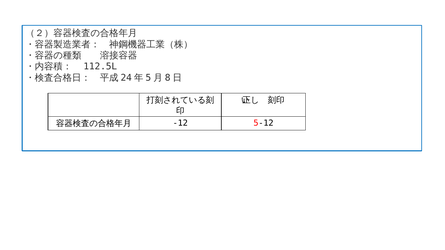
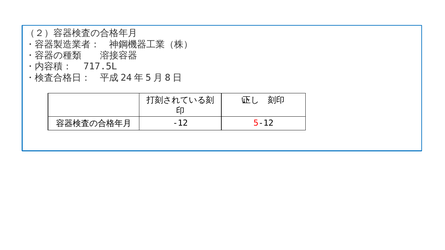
112.5L: 112.5L -> 717.5L (100, 67)
